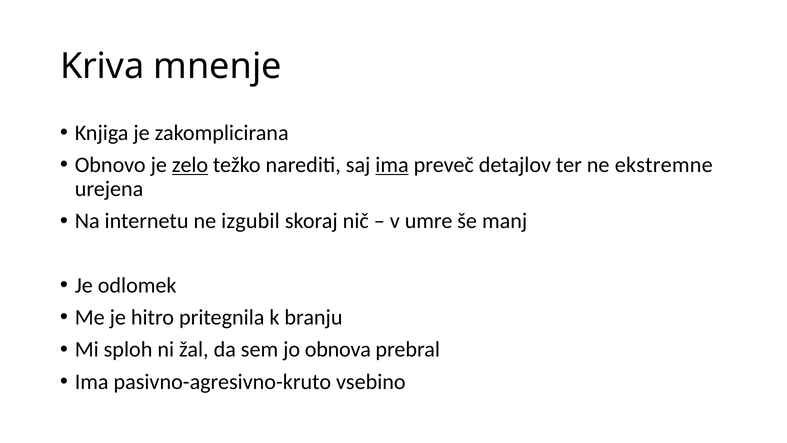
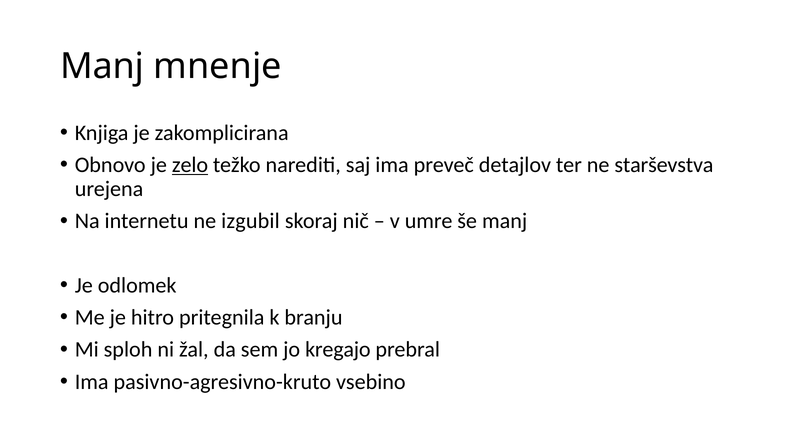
Kriva: Kriva -> Manj (102, 66)
ima underline: present -> none (392, 165)
ekstremne: ekstremne -> starševstva (664, 165)
obnova: obnova -> kregajo (338, 349)
